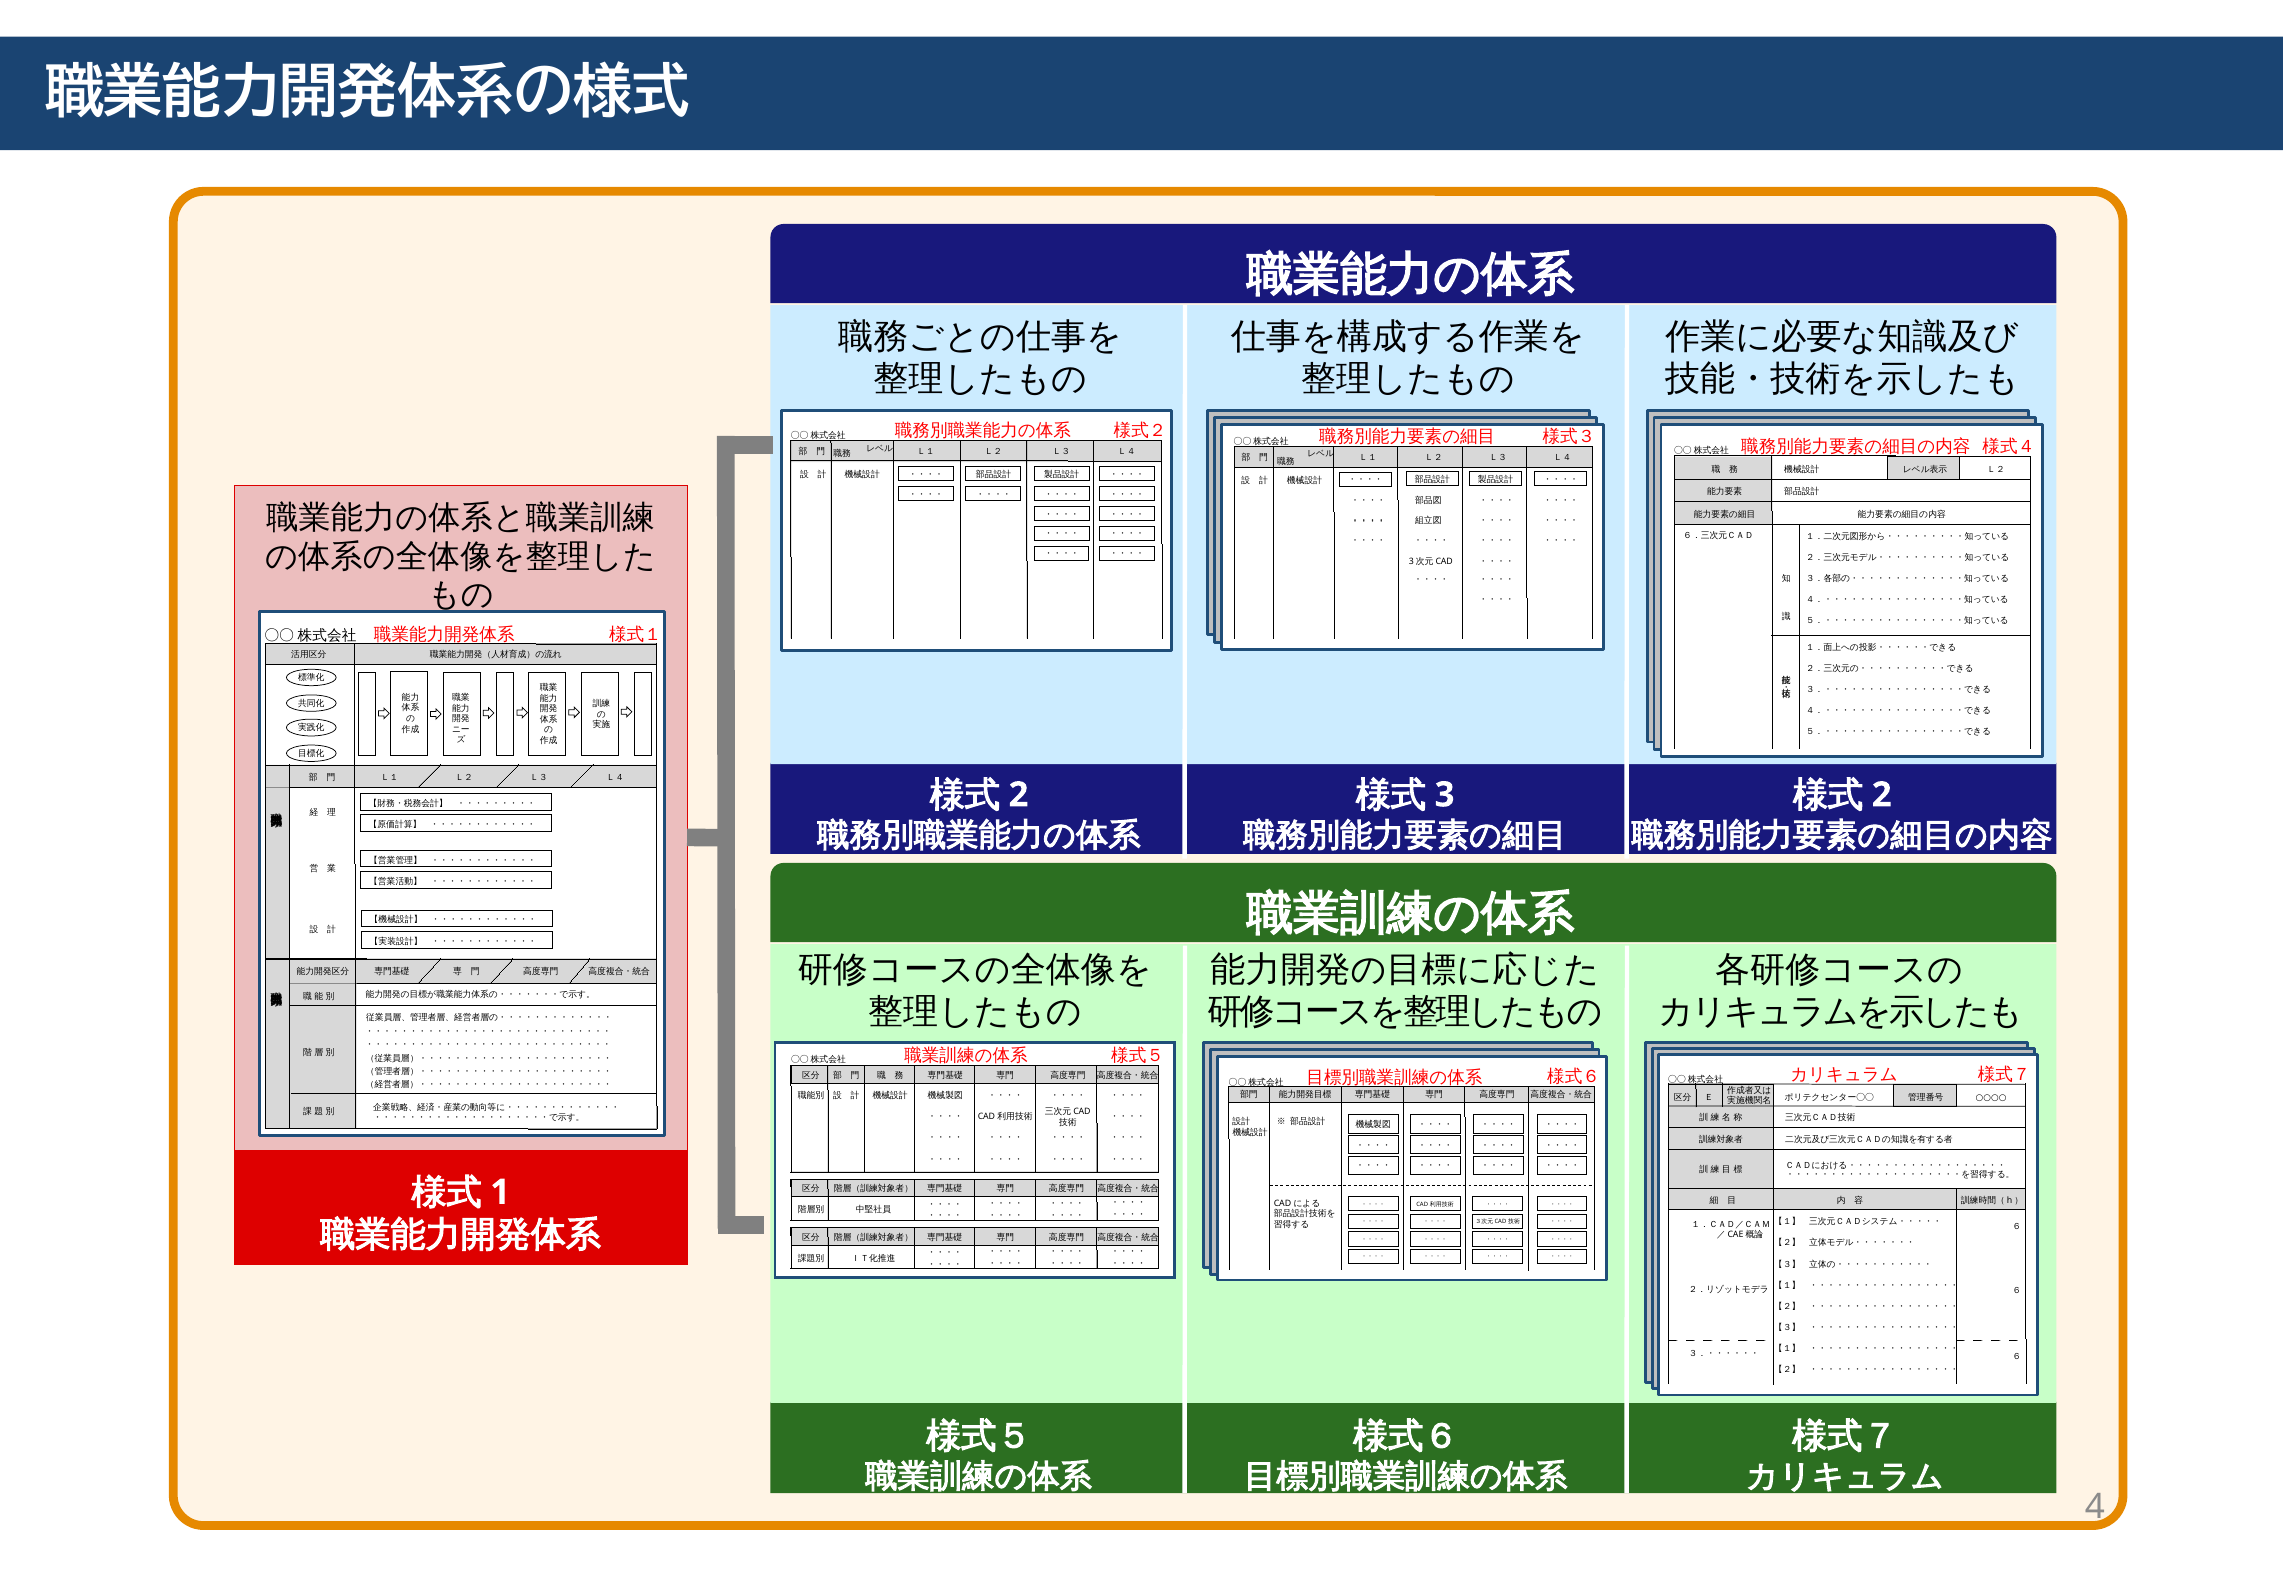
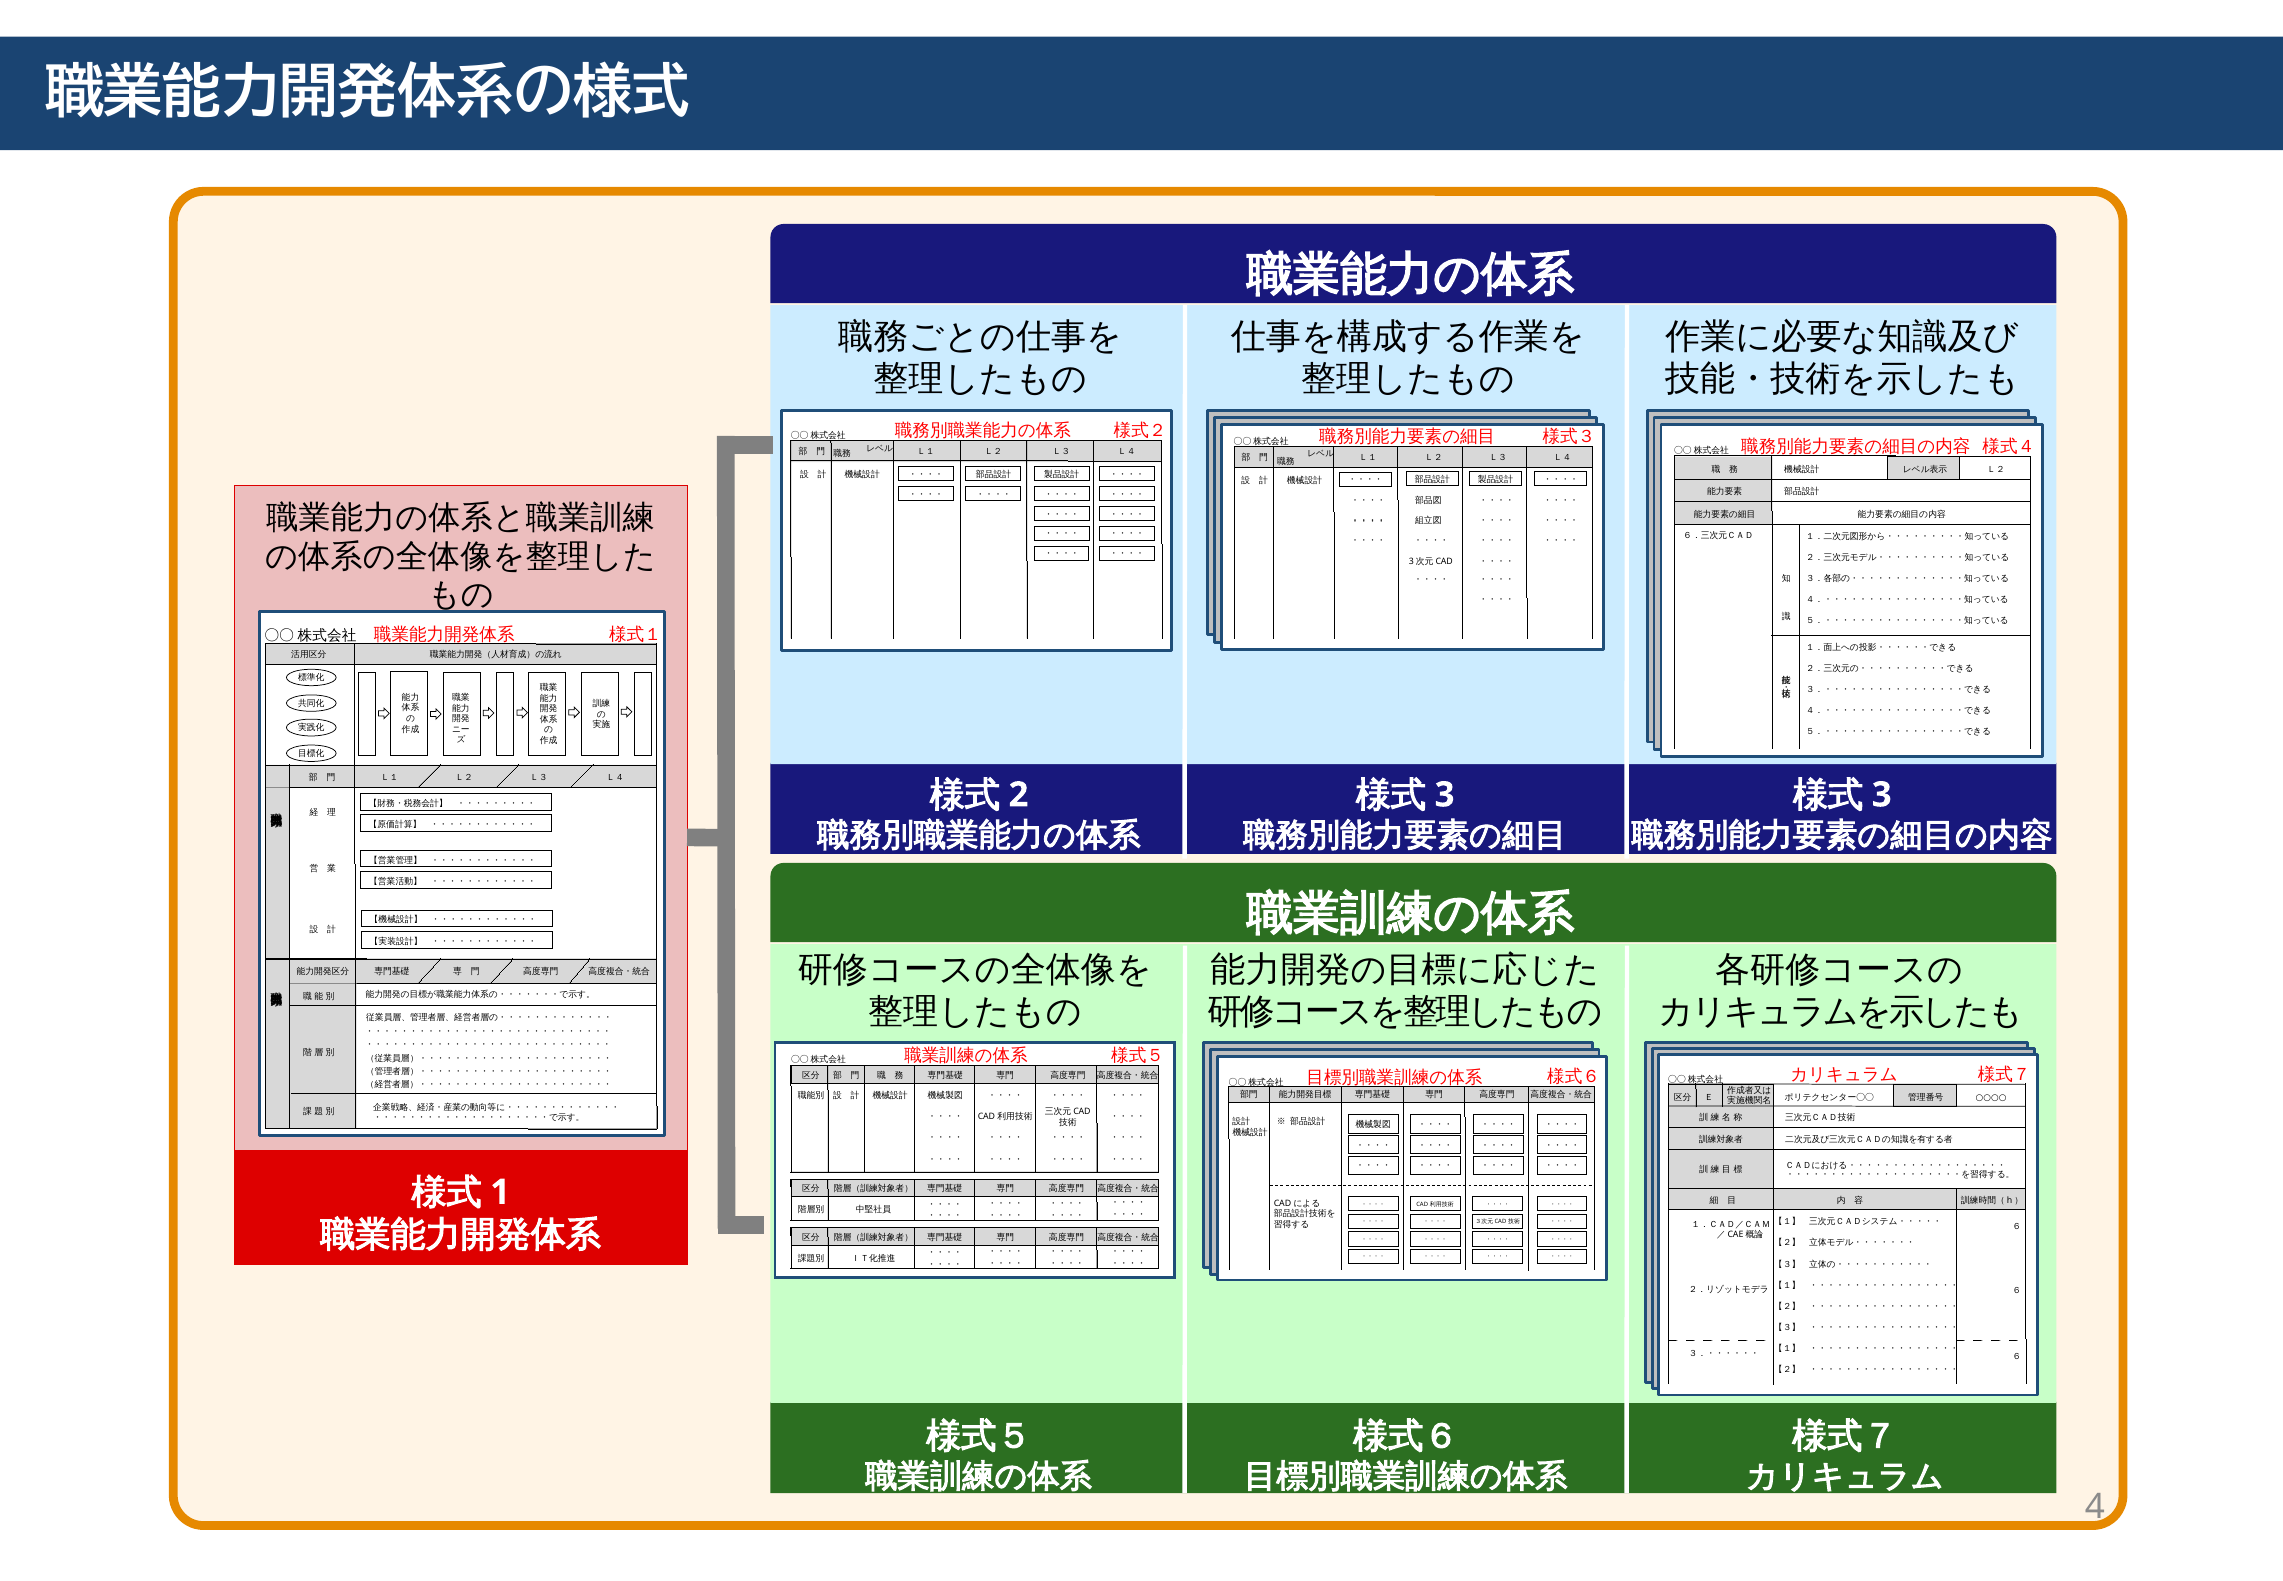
2: 2 -> 3 (1882, 795)
